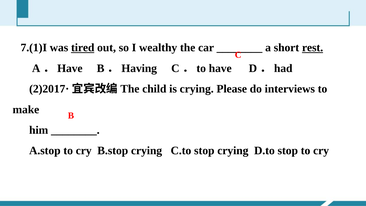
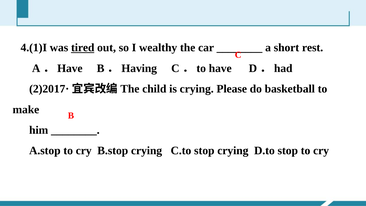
7.(1)I: 7.(1)I -> 4.(1)I (34, 48)
rest underline: present -> none (313, 48)
interviews: interviews -> basketball (290, 89)
